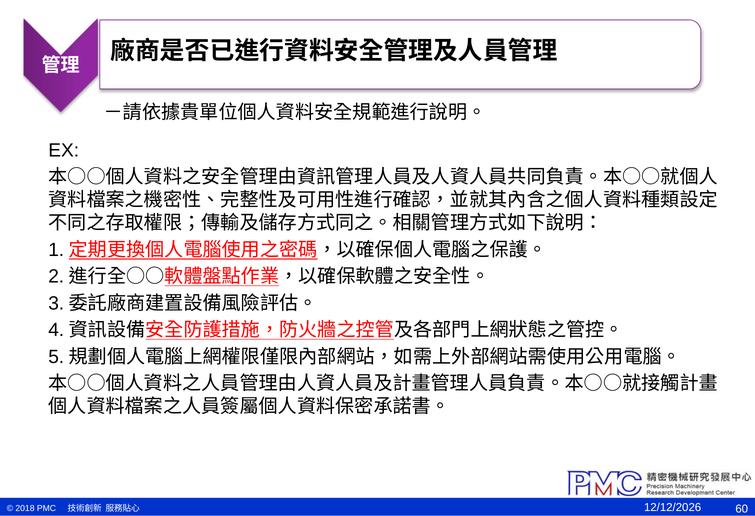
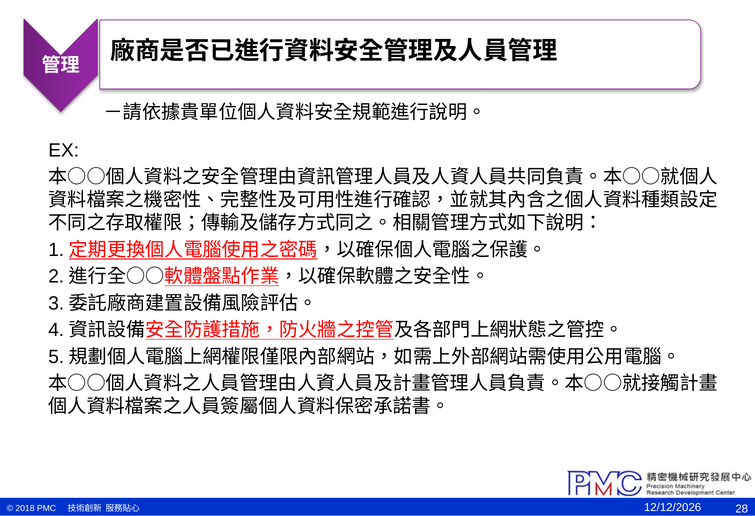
60: 60 -> 28 (742, 508)
